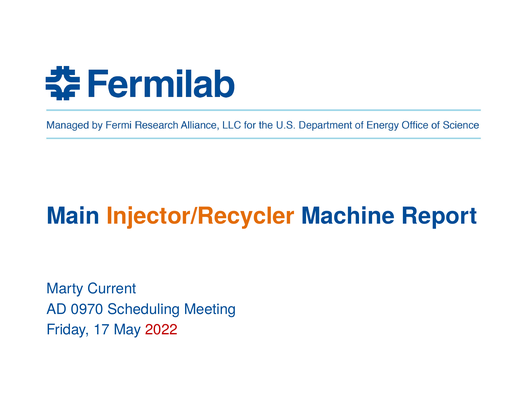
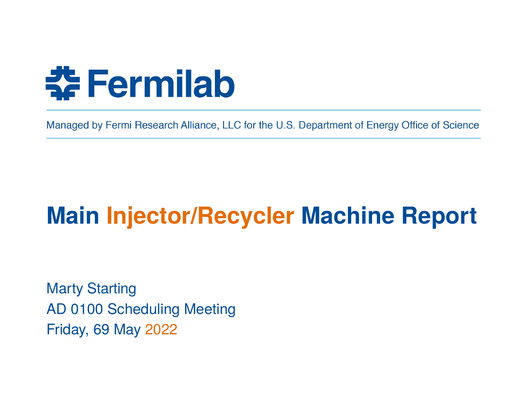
Current: Current -> Starting (112, 289)
0970: 0970 -> 0100 (87, 309)
17: 17 -> 69 (102, 330)
2022 colour: red -> orange (161, 330)
